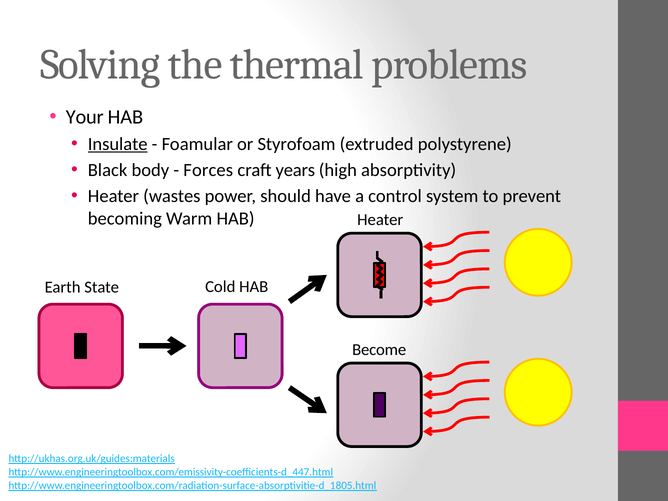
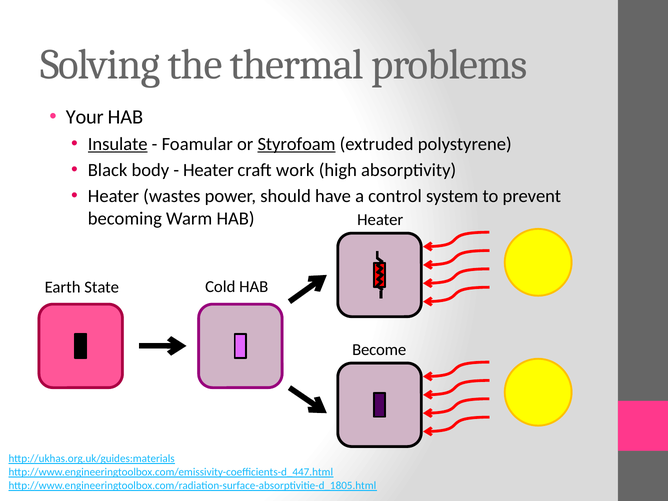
Styrofoam underline: none -> present (297, 144)
Forces: Forces -> Heater (208, 170)
years: years -> work (295, 170)
